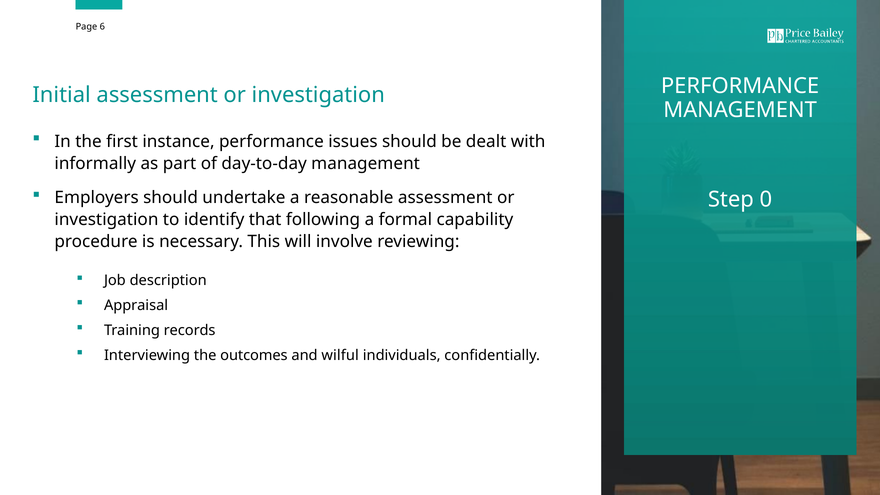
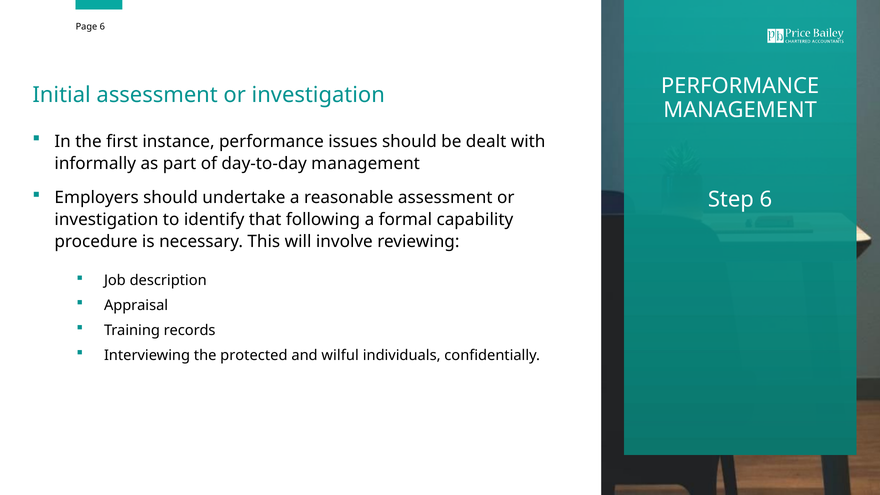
Step 0: 0 -> 6 (766, 199)
outcomes: outcomes -> protected (254, 355)
